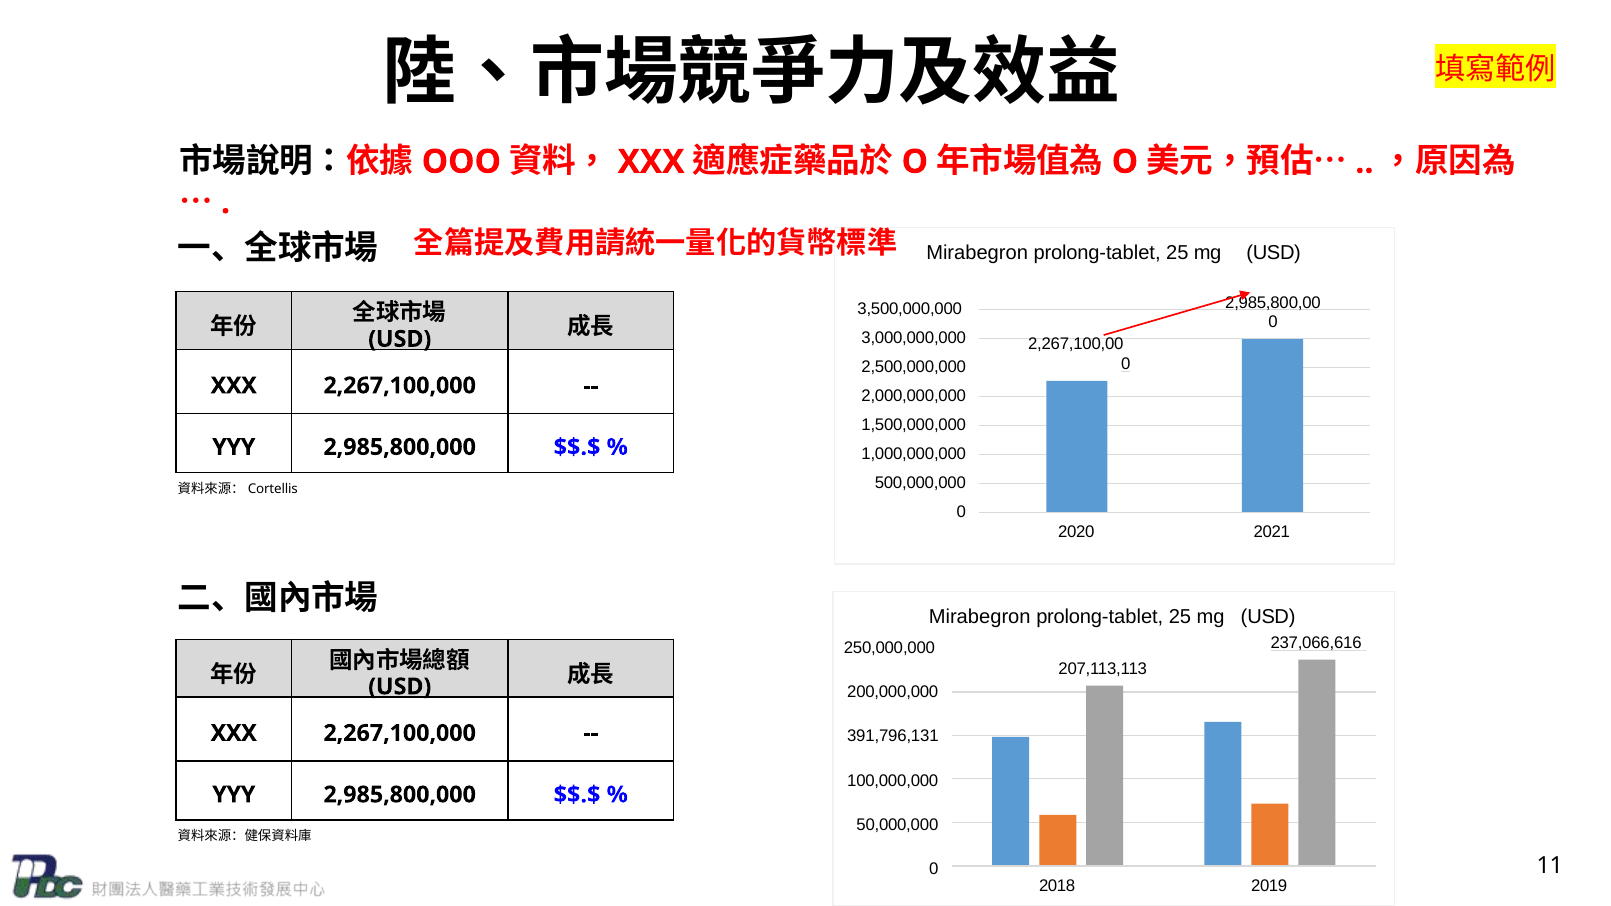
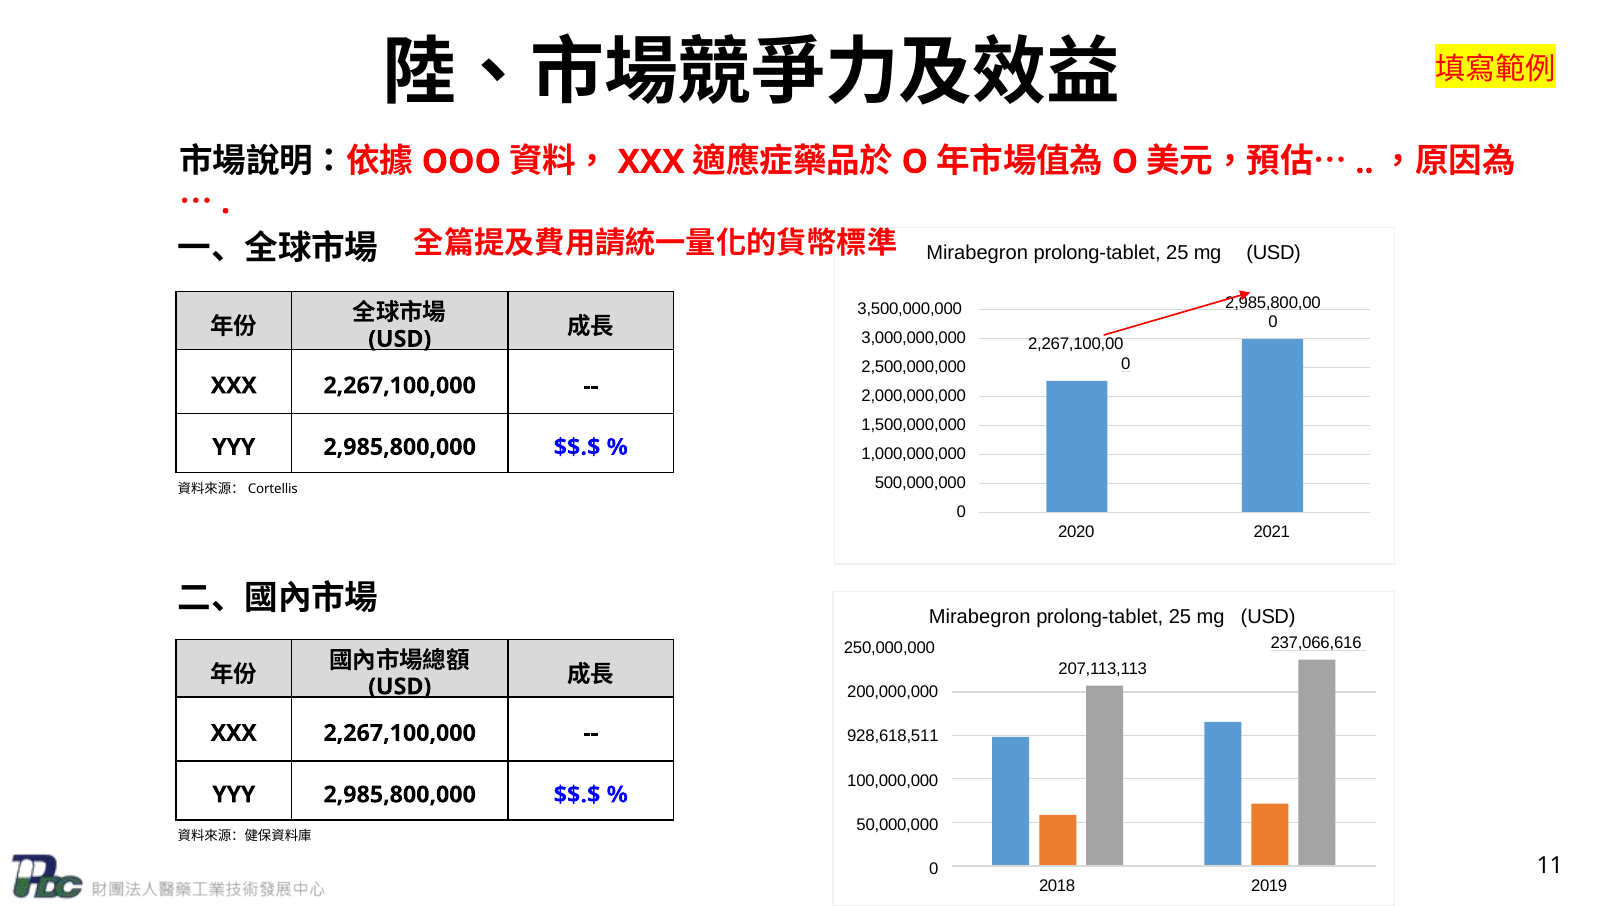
391,796,131: 391,796,131 -> 928,618,511 (893, 736)
